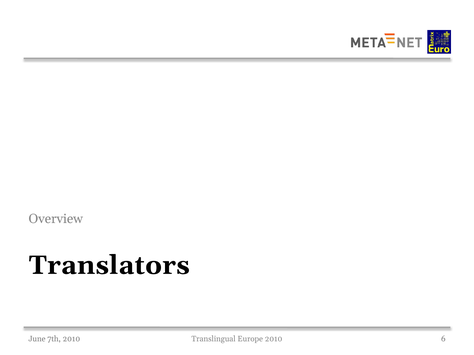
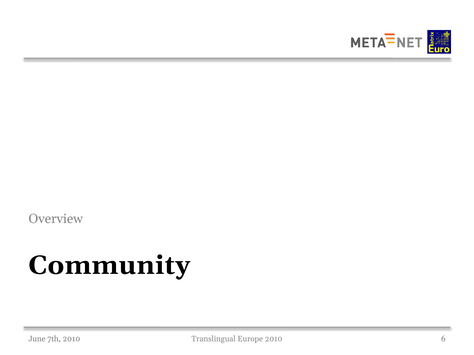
Translators: Translators -> Community (109, 266)
